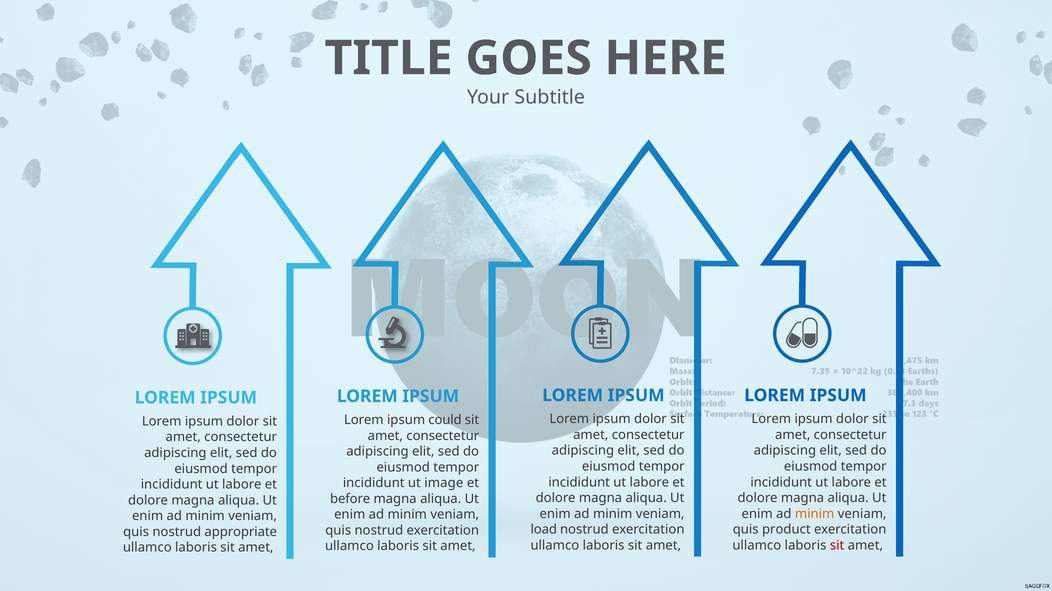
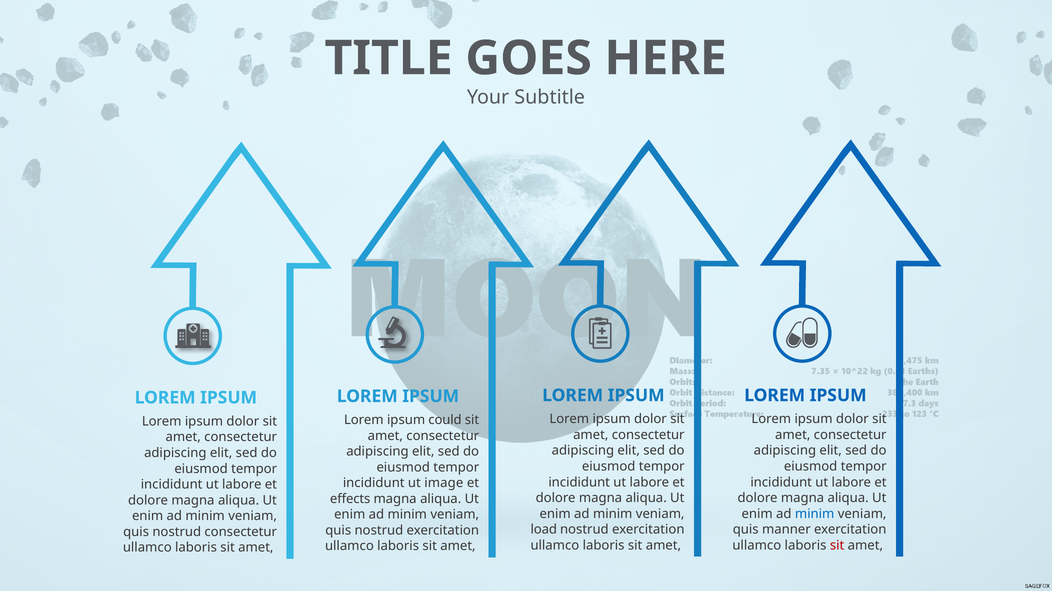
before: before -> effects (350, 499)
minim colour: orange -> blue (815, 514)
product: product -> manner (786, 530)
nostrud appropriate: appropriate -> consectetur (241, 532)
